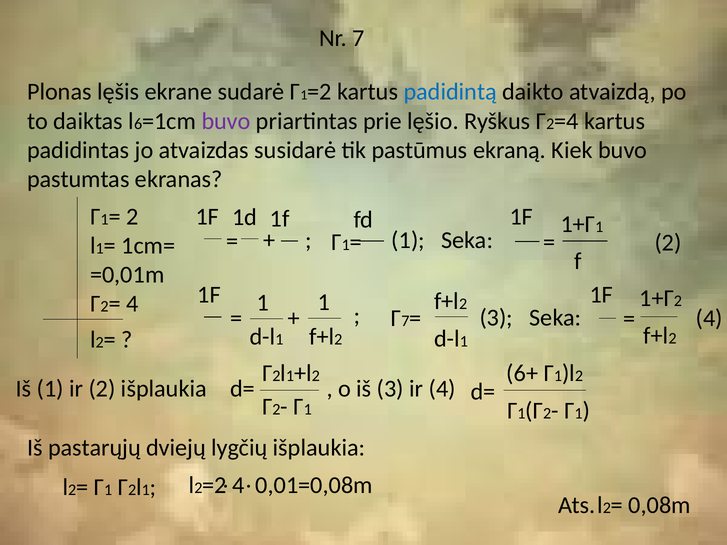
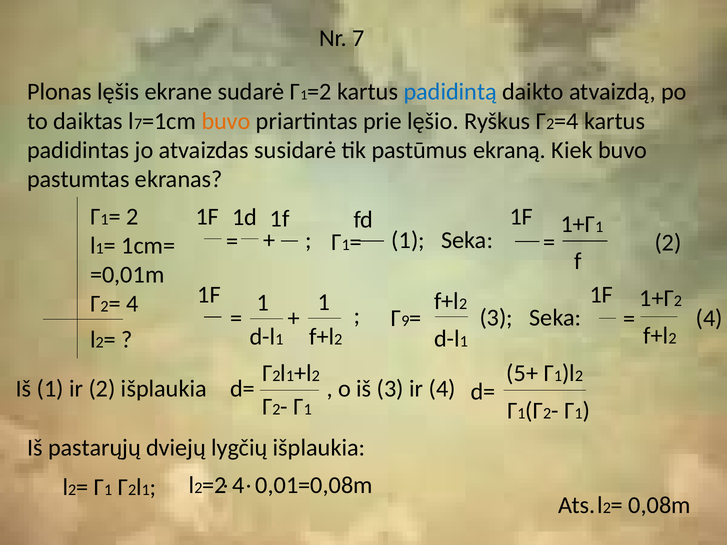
6: 6 -> 7 (138, 124)
buvo colour: purple -> orange (226, 121)
7: 7 -> 9 (405, 321)
6+: 6+ -> 5+ (522, 374)
